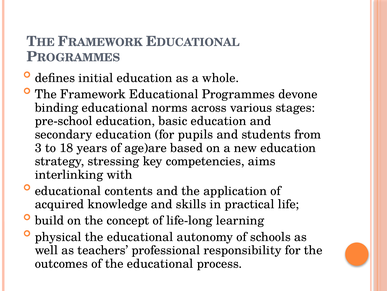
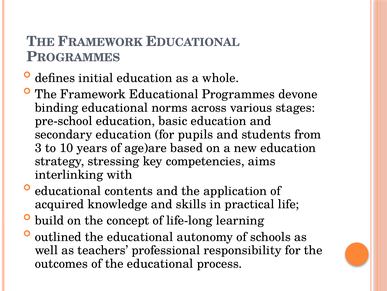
18: 18 -> 10 (66, 148)
physical: physical -> outlined (58, 236)
